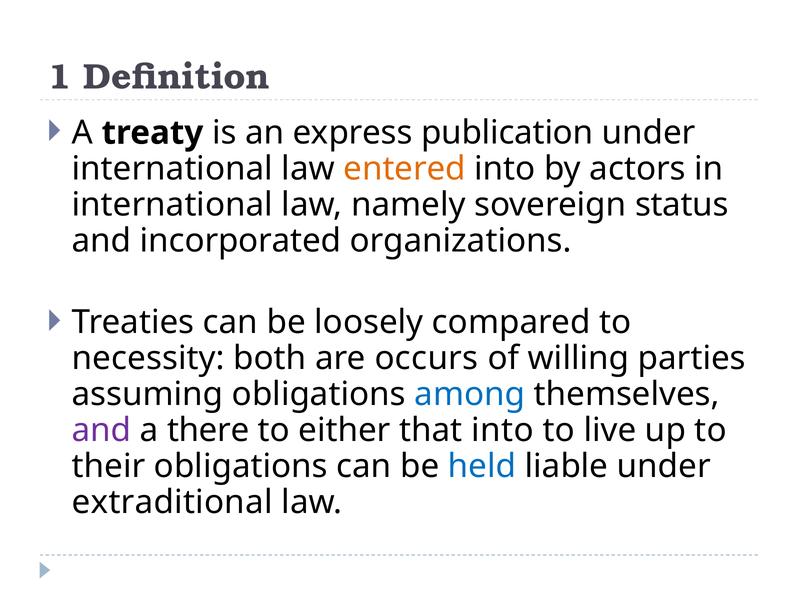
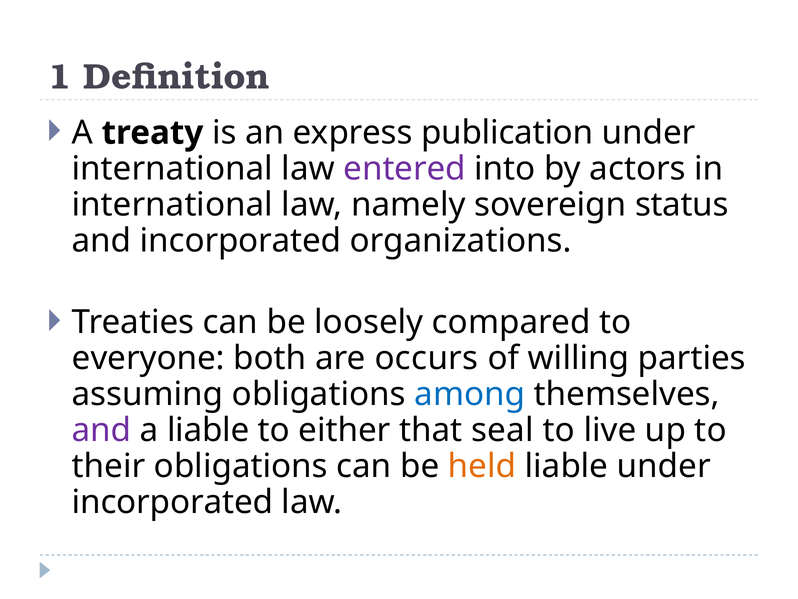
entered colour: orange -> purple (405, 169)
necessity: necessity -> everyone (148, 358)
a there: there -> liable (208, 430)
that into: into -> seal (503, 430)
held colour: blue -> orange (482, 466)
extraditional: extraditional -> incorporated (172, 502)
